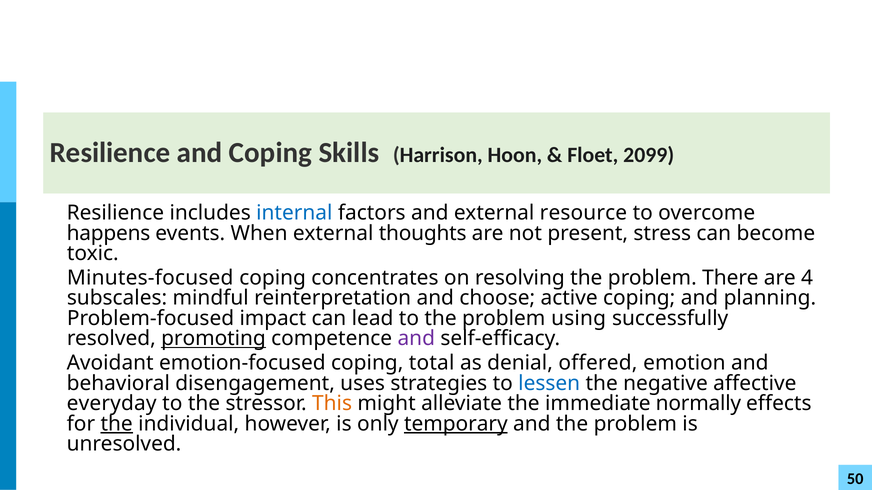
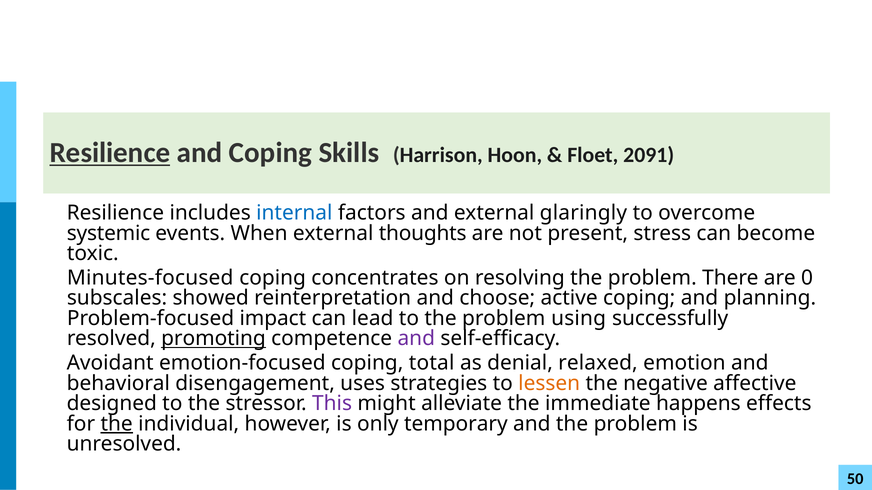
Resilience underline: none -> present (110, 153)
2099: 2099 -> 2091 (649, 155)
resource: resource -> glaringly (583, 213)
happens: happens -> systemic (109, 233)
4: 4 -> 0 (807, 278)
mindful: mindful -> showed (211, 298)
offered: offered -> relaxed (598, 363)
lessen colour: blue -> orange (549, 384)
everyday: everyday -> designed (112, 404)
This colour: orange -> purple (332, 404)
normally: normally -> happens (698, 404)
temporary underline: present -> none (456, 424)
